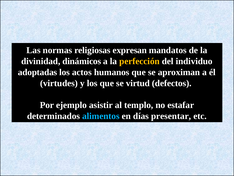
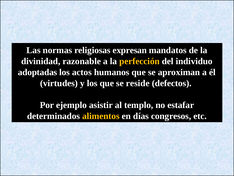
dinámicos: dinámicos -> razonable (82, 61)
virtud: virtud -> reside (138, 83)
alimentos colour: light blue -> yellow (101, 116)
presentar: presentar -> congresos (171, 116)
